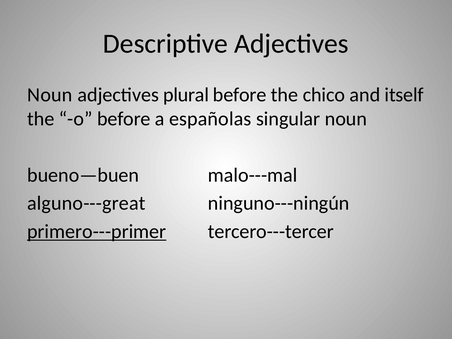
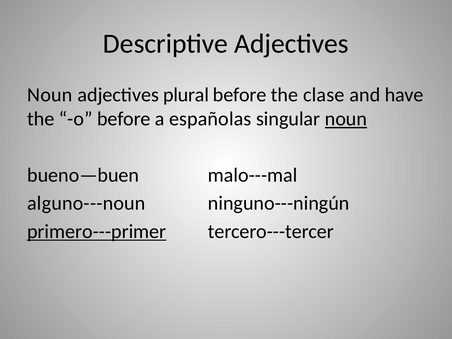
chico: chico -> clase (324, 95)
itself: itself -> have (404, 95)
noun underline: none -> present (346, 119)
alguno---great: alguno---great -> alguno---noun (86, 203)
